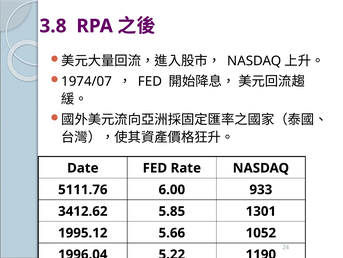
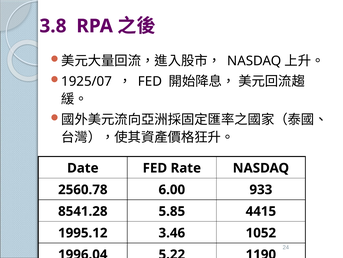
1974/07: 1974/07 -> 1925/07 (87, 81)
5111.76: 5111.76 -> 2560.78 (83, 189)
3412.62: 3412.62 -> 8541.28 (83, 211)
1301: 1301 -> 4415 (261, 211)
5.66: 5.66 -> 3.46 (172, 232)
